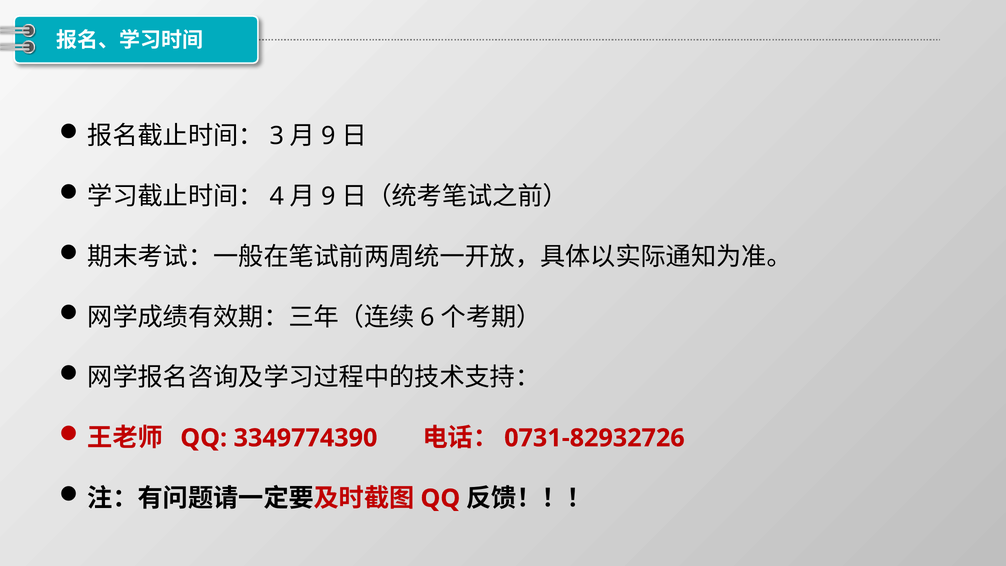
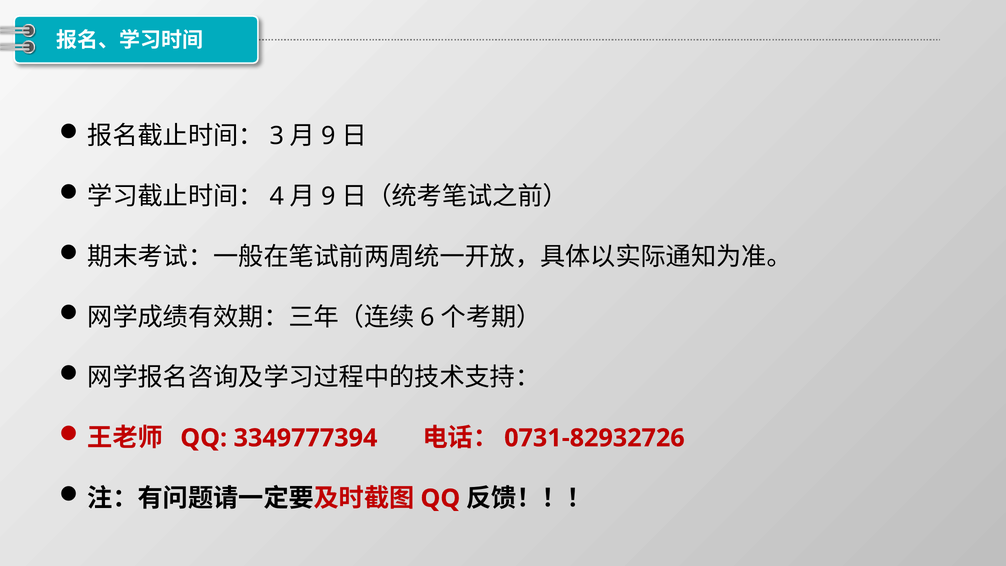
3349774390: 3349774390 -> 3349777394 (306, 438)
